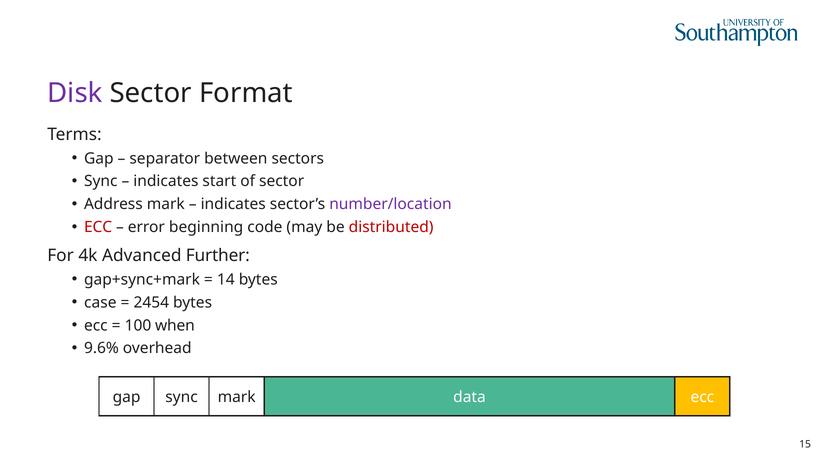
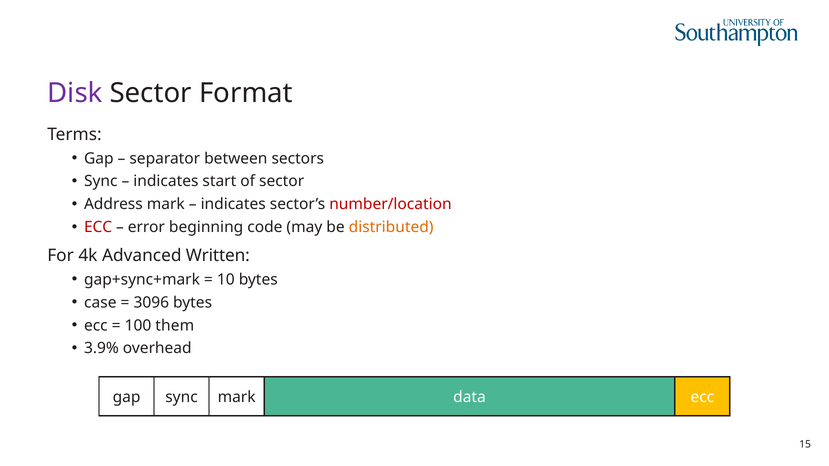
number/location colour: purple -> red (390, 204)
distributed colour: red -> orange (391, 227)
Further: Further -> Written (218, 256)
14: 14 -> 10 (226, 280)
2454: 2454 -> 3096 (151, 303)
when: when -> them (175, 326)
9.6%: 9.6% -> 3.9% (101, 349)
